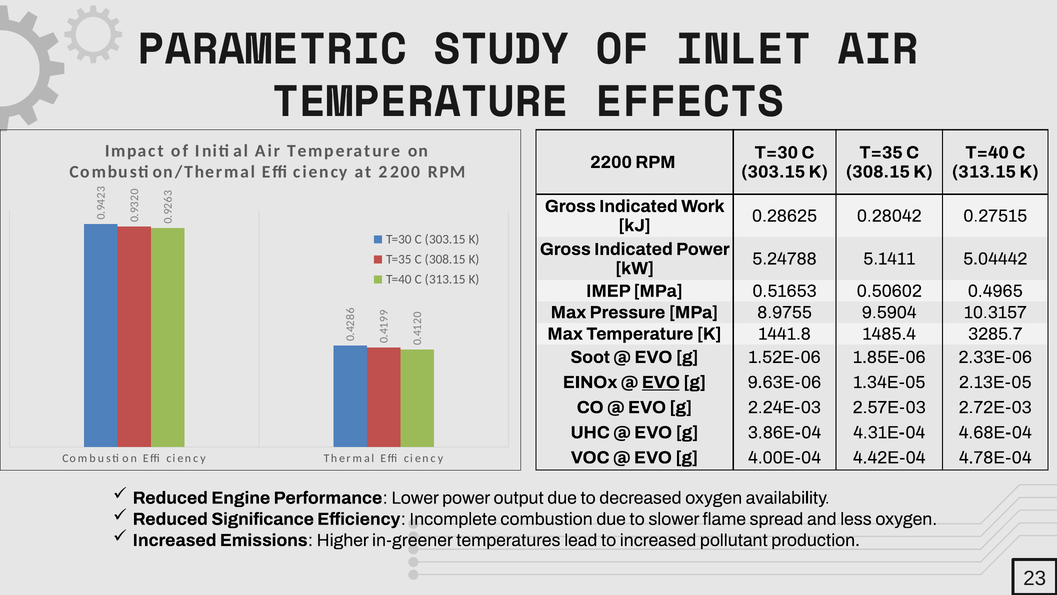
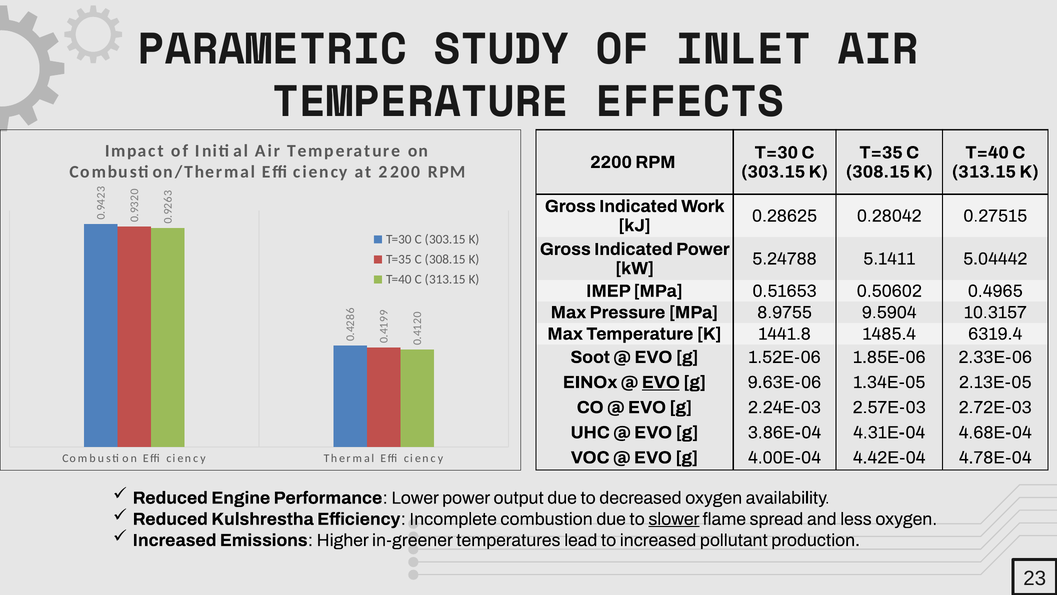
3285.7: 3285.7 -> 6319.4 (995, 334)
Significance: Significance -> Kulshrestha (263, 519)
slower underline: none -> present (674, 519)
